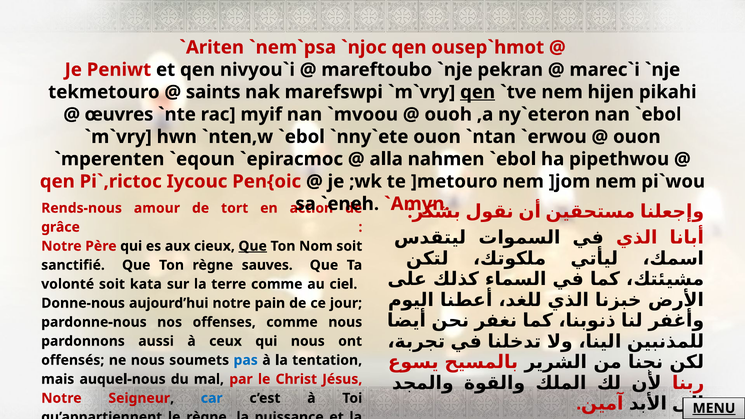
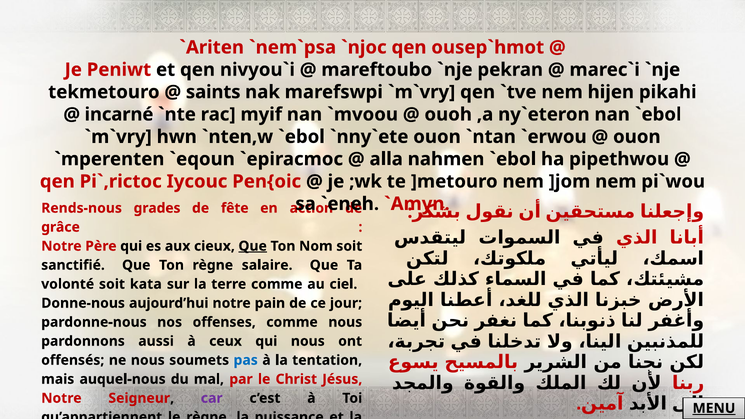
qen underline: present -> none (478, 92)
œuvres: œuvres -> incarné (119, 114)
amour: amour -> grades (157, 208)
tort: tort -> fête (235, 208)
sauves: sauves -> salaire (267, 265)
car colour: blue -> purple (212, 398)
